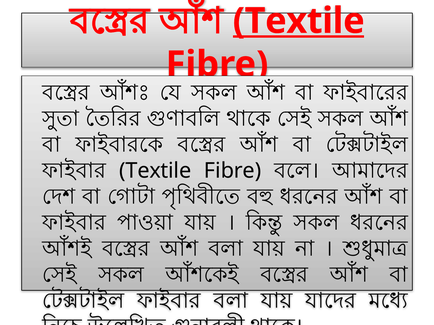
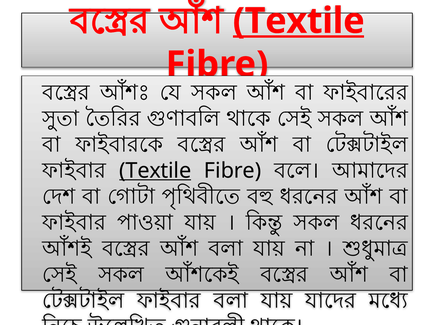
Textile underline: none -> present (155, 171)
